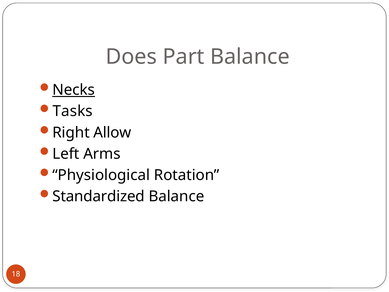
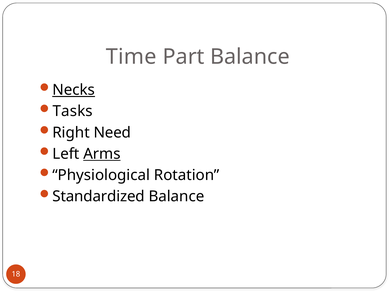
Does: Does -> Time (131, 57)
Allow: Allow -> Need (112, 132)
Arms underline: none -> present (102, 154)
